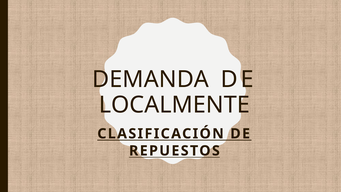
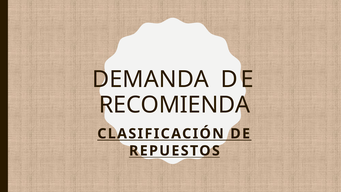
LOCALMENTE: LOCALMENTE -> RECOMIENDA (174, 105)
